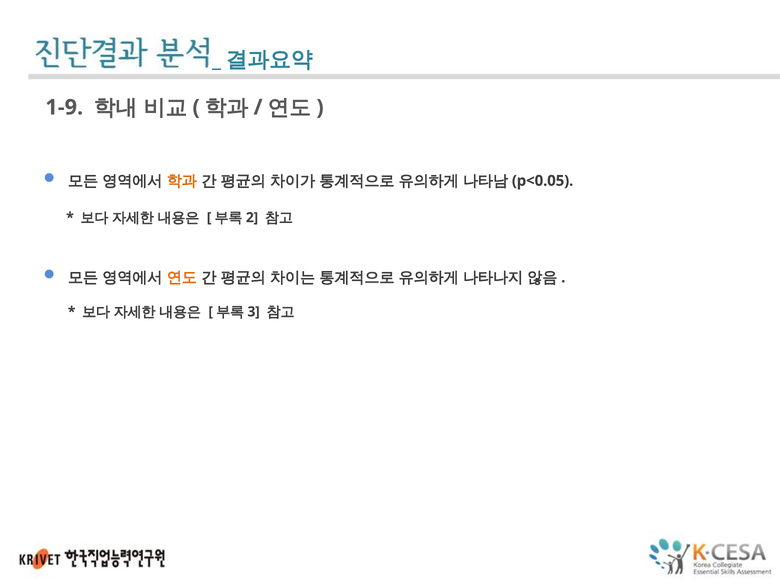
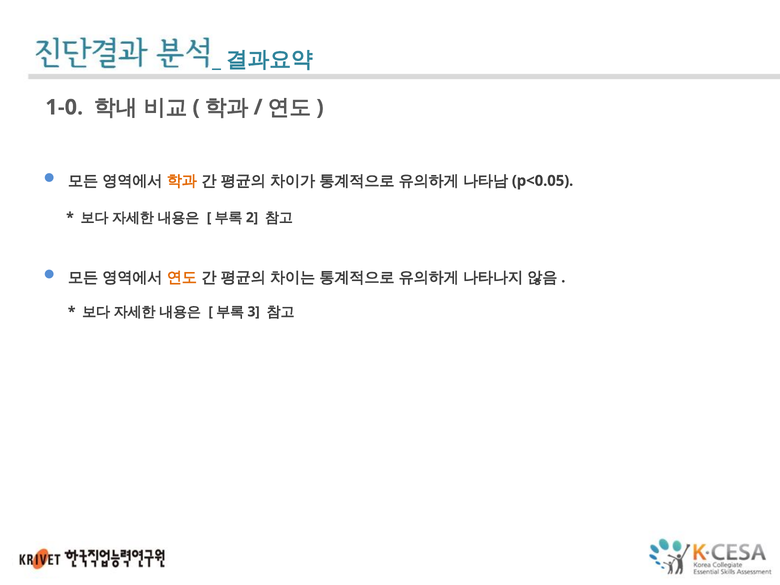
1-9: 1-9 -> 1-0 (64, 107)
